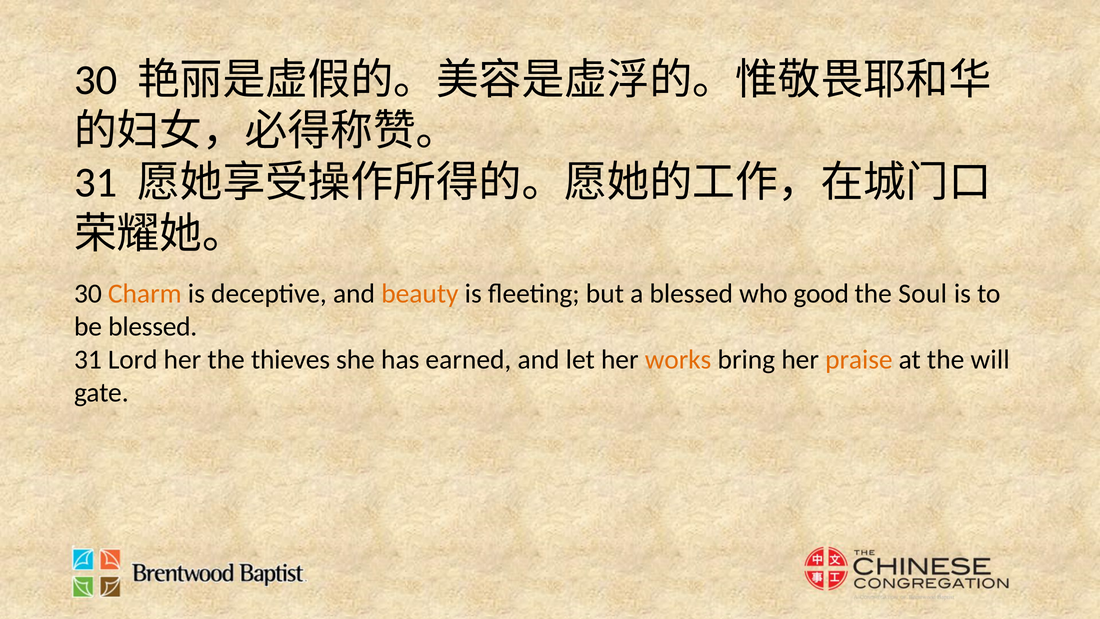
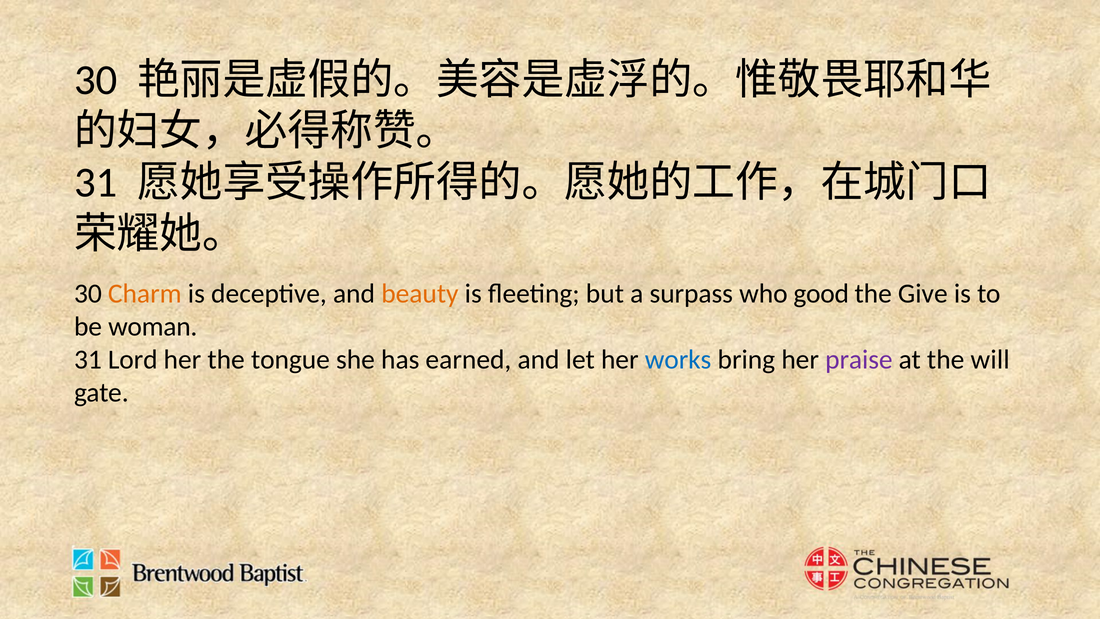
a blessed: blessed -> surpass (691, 294)
Soul: Soul -> Give (923, 294)
be blessed: blessed -> woman (153, 327)
thieves: thieves -> tongue (290, 360)
works colour: orange -> blue (678, 360)
praise colour: orange -> purple (859, 360)
